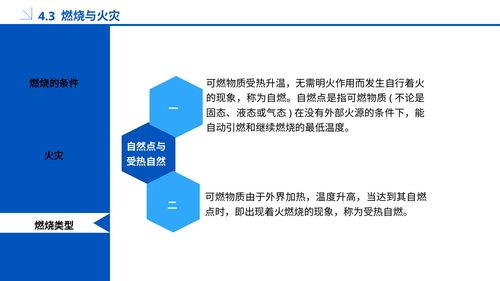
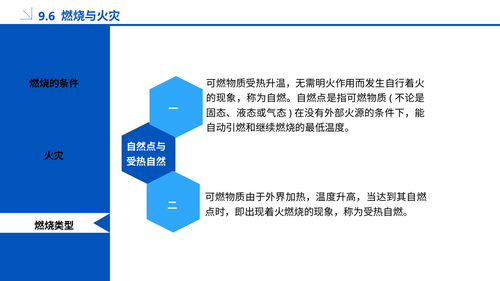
4.3: 4.3 -> 9.6 (47, 16)
